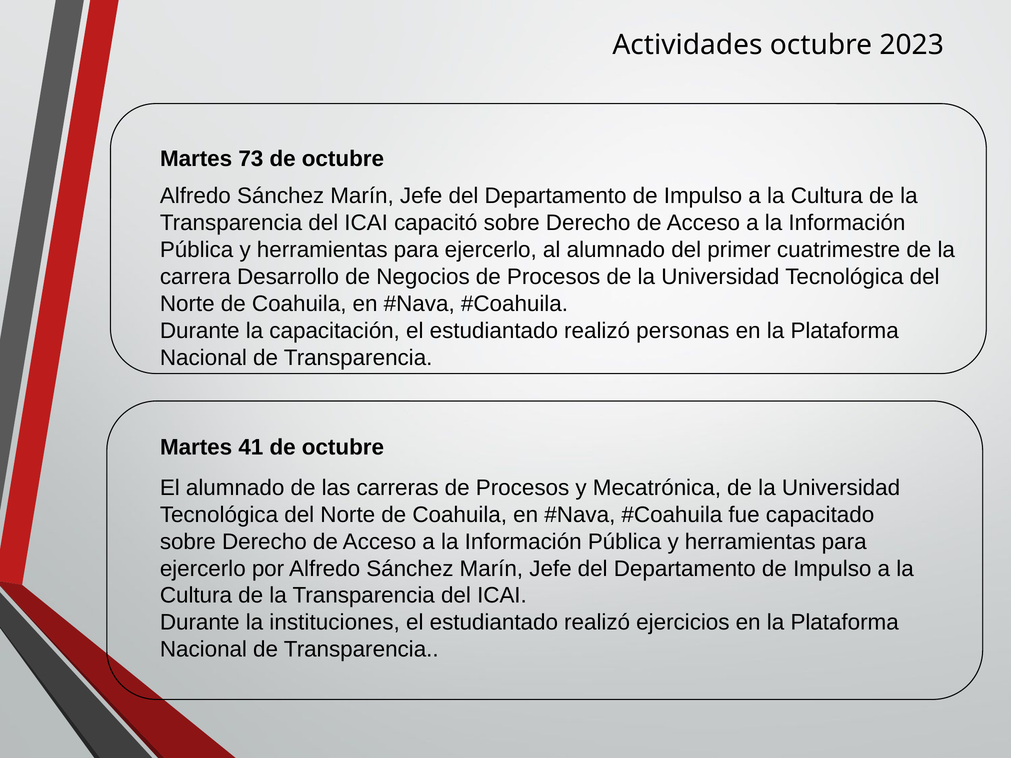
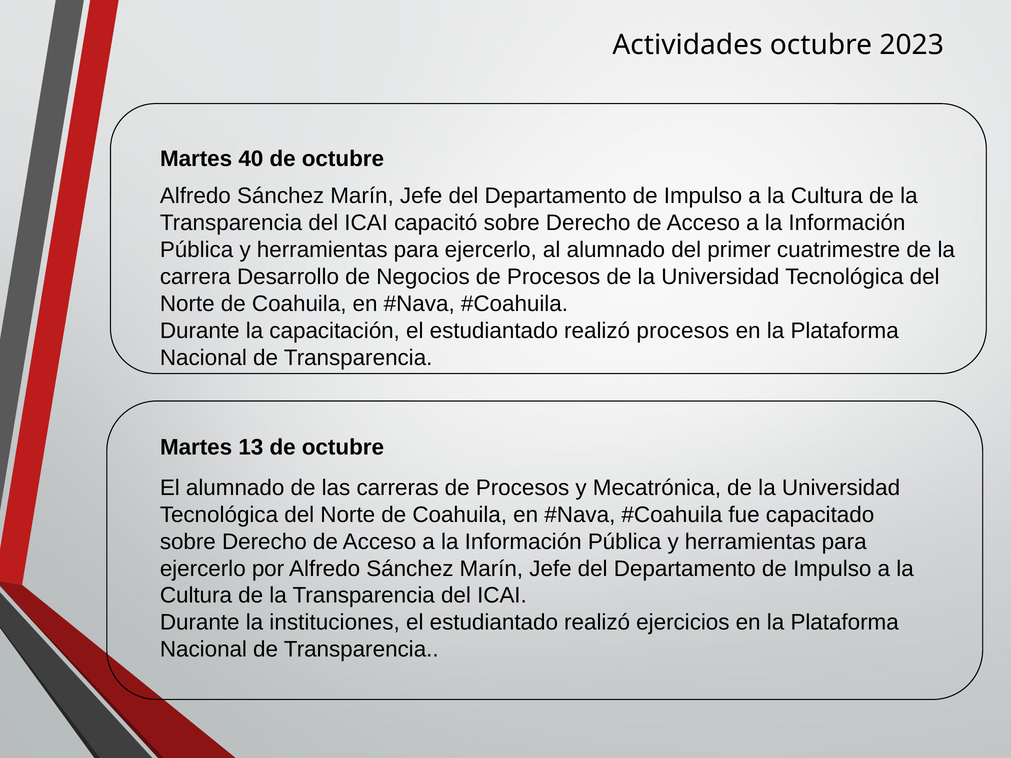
73: 73 -> 40 (251, 159)
realizó personas: personas -> procesos (683, 331)
41: 41 -> 13 (251, 448)
